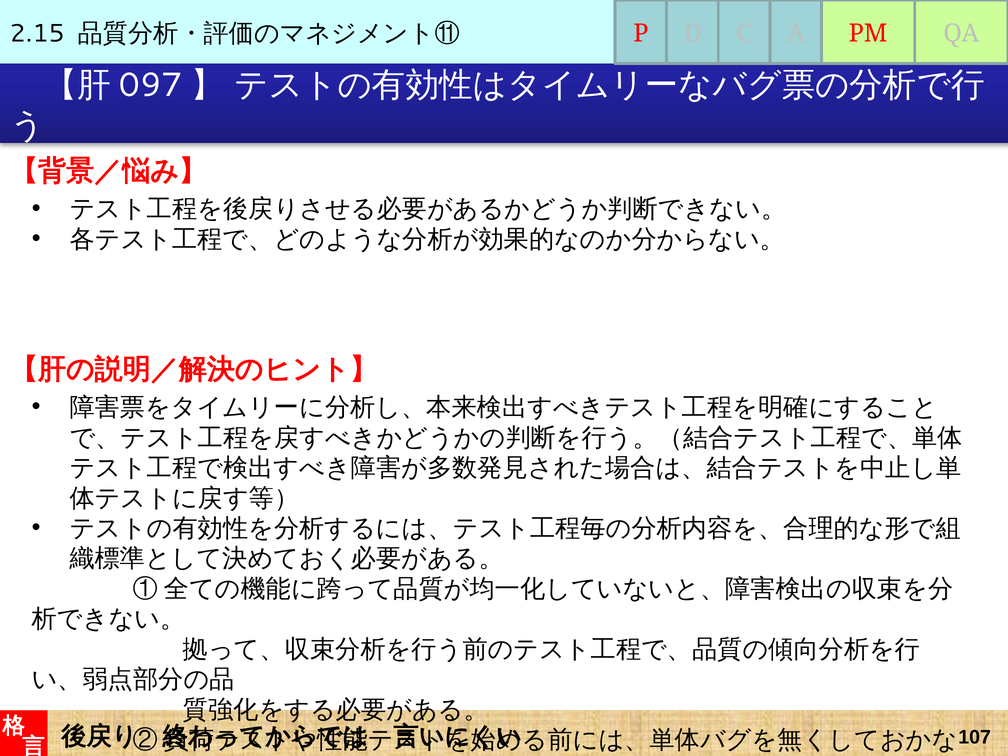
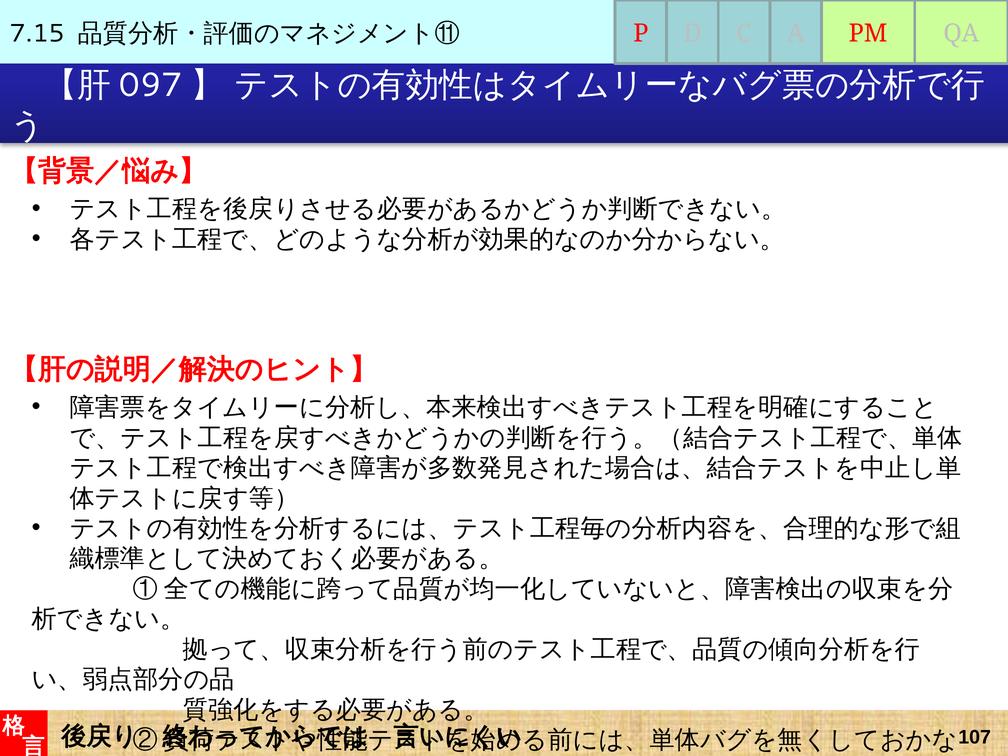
2.15: 2.15 -> 7.15 (37, 34)
